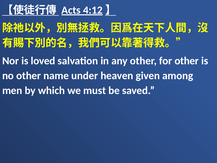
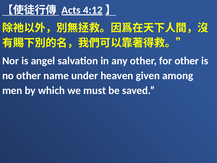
loved: loved -> angel (43, 61)
